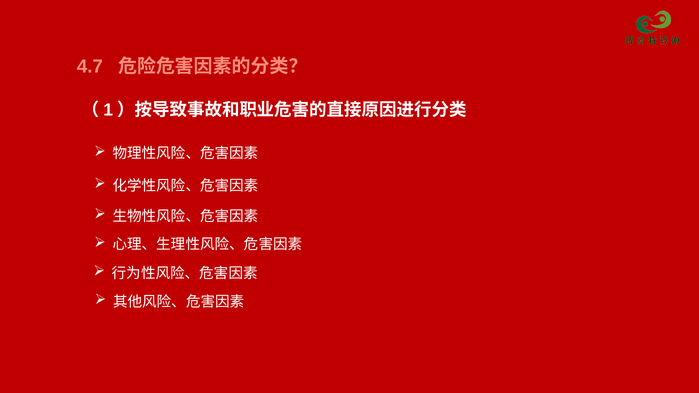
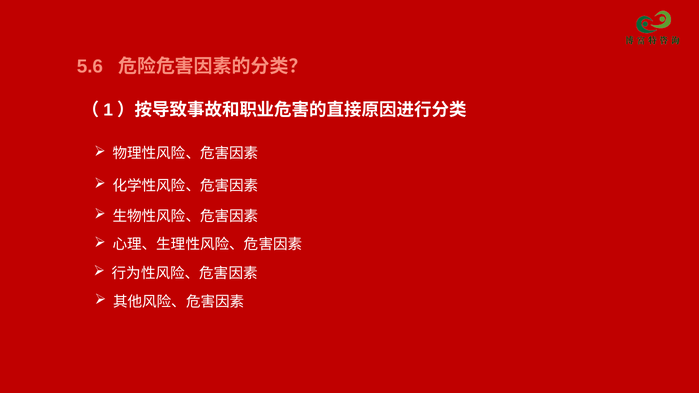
4.7: 4.7 -> 5.6 (90, 67)
